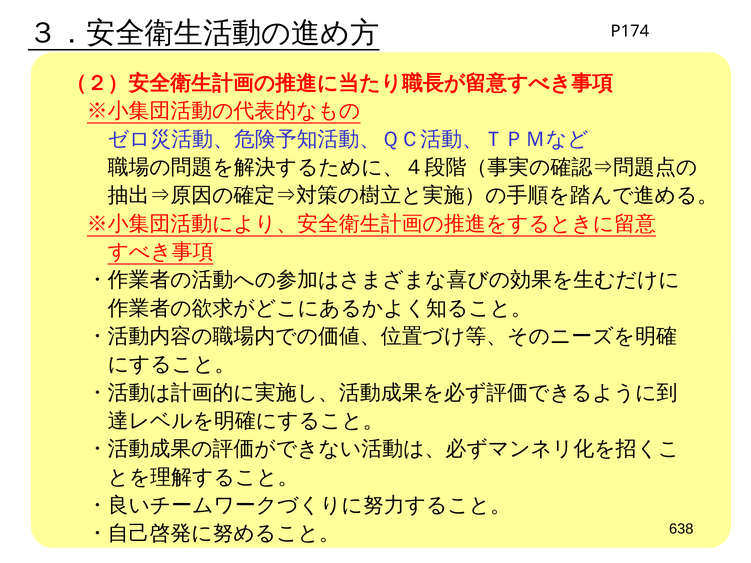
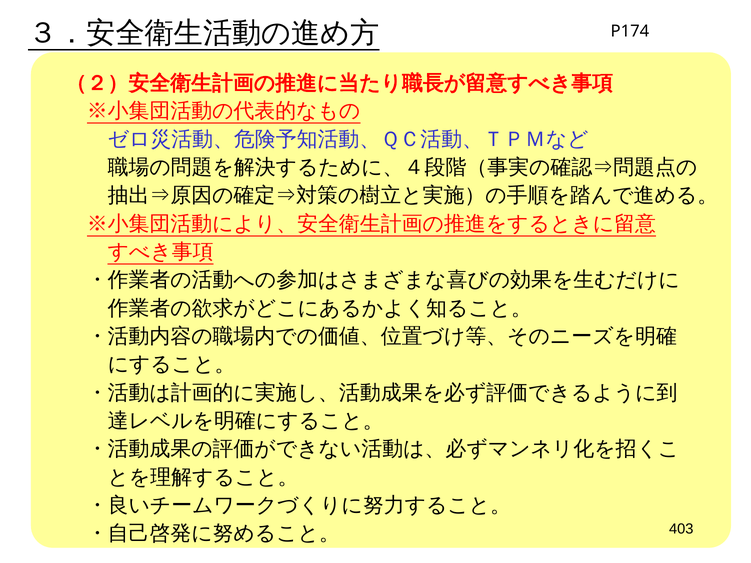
638: 638 -> 403 (681, 529)
